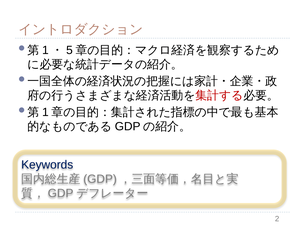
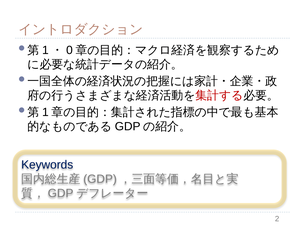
5: 5 -> 0 (69, 50)
